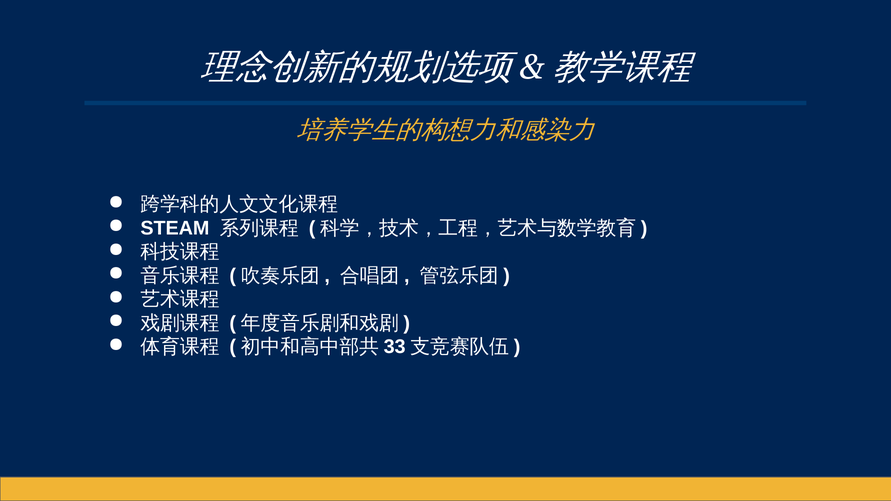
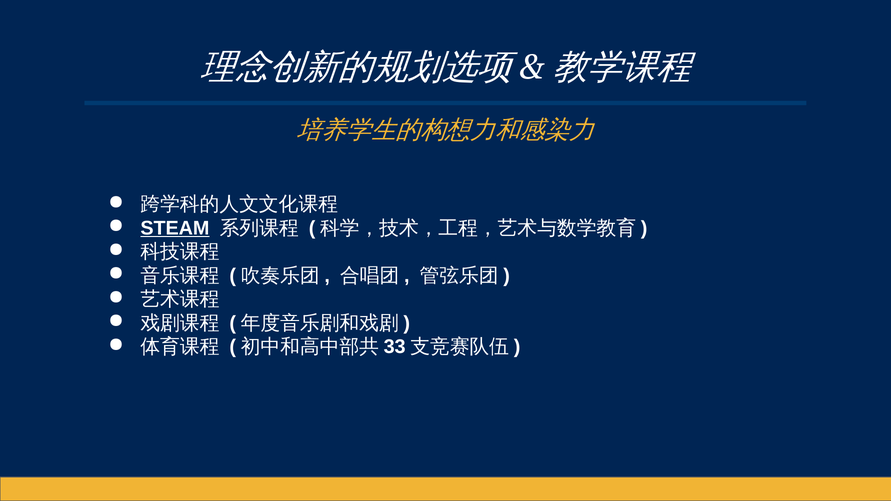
STEAM underline: none -> present (175, 228)
